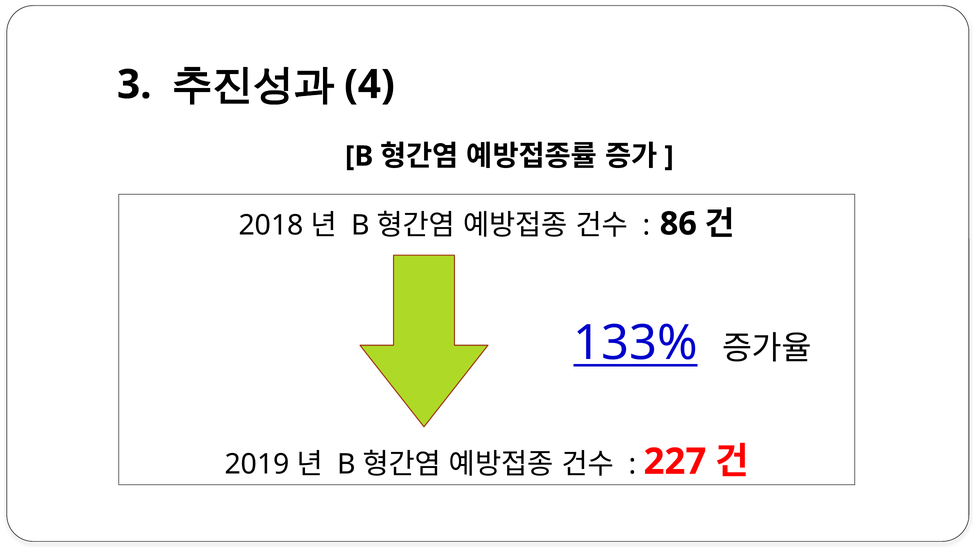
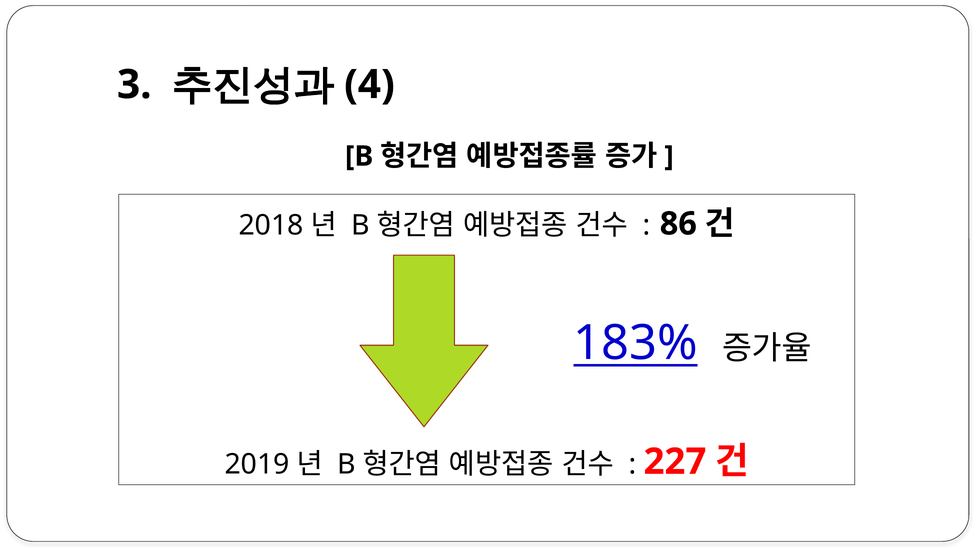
133%: 133% -> 183% (636, 343)
